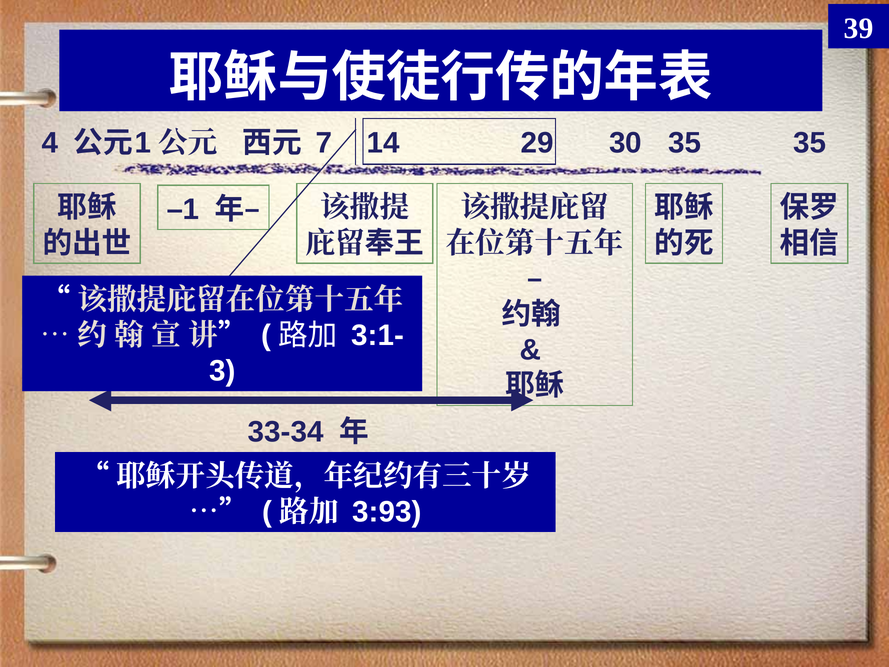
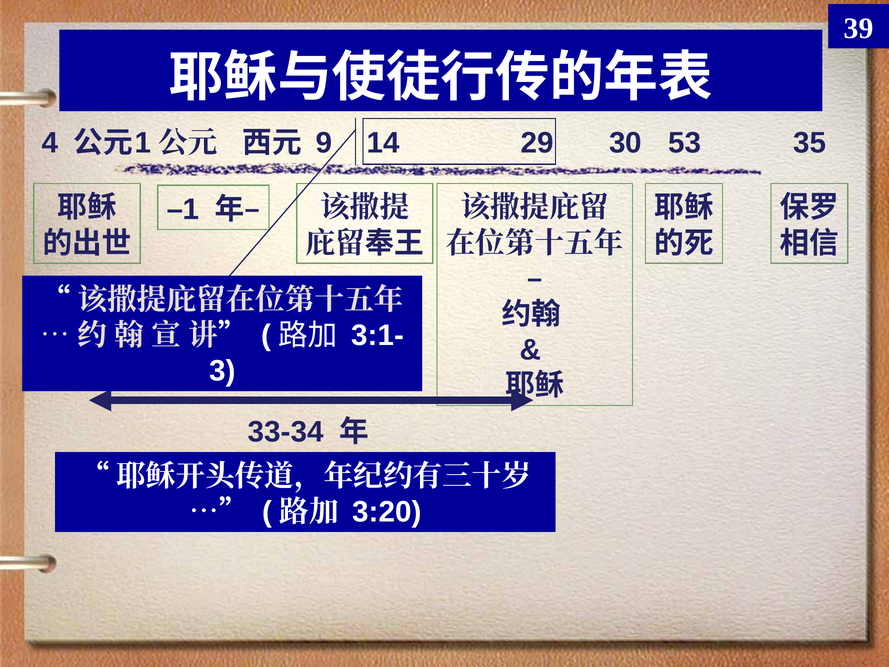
7: 7 -> 9 (324, 143)
30 35: 35 -> 53 (685, 143)
3:93: 3:93 -> 3:20 (387, 512)
